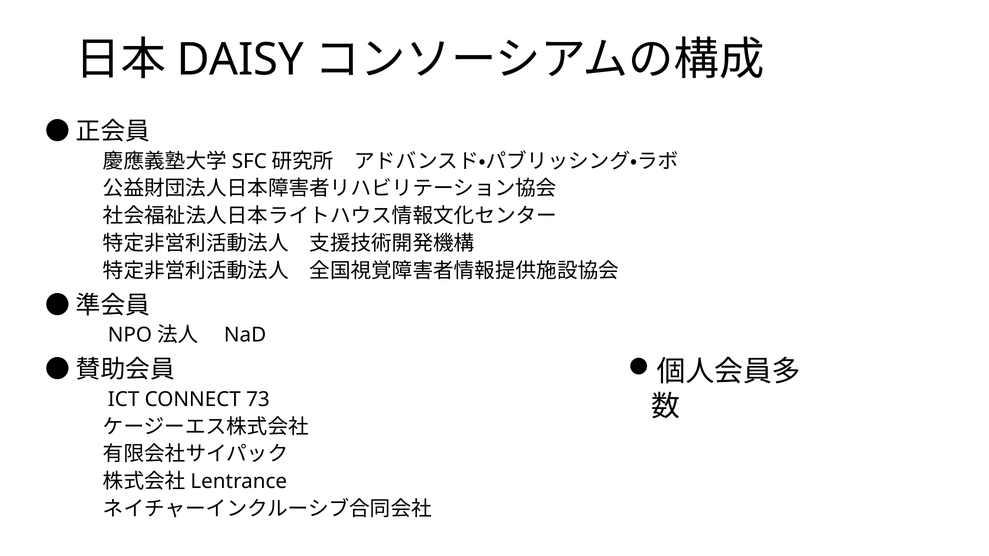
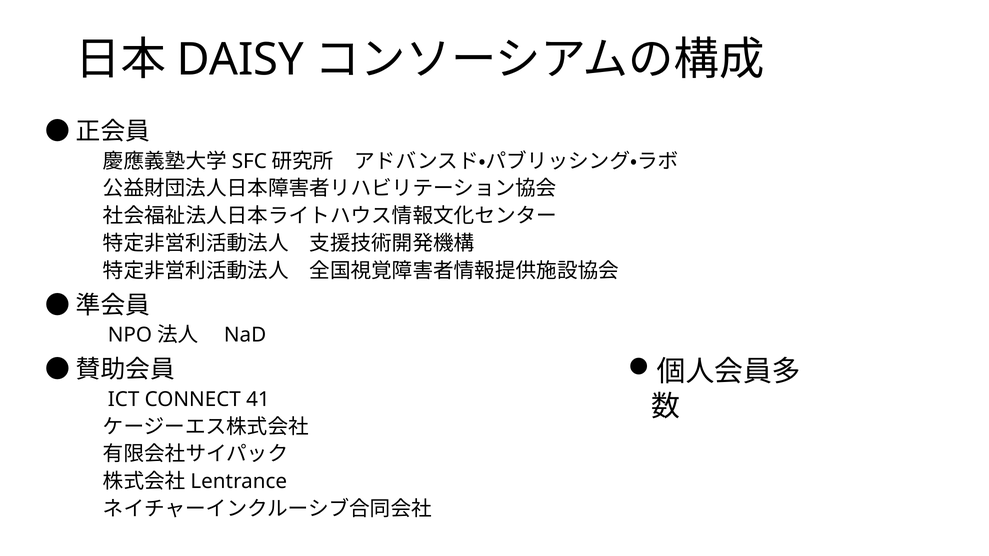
73: 73 -> 41 (258, 400)
